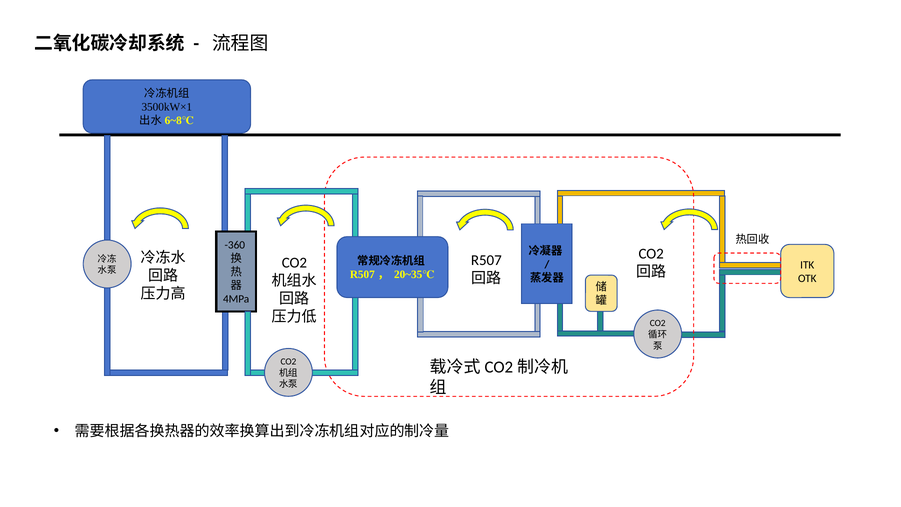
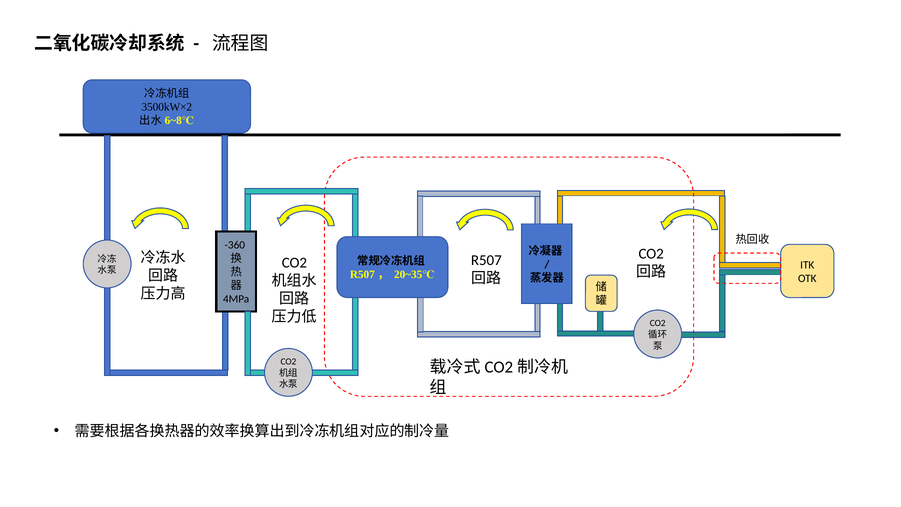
3500kW×1: 3500kW×1 -> 3500kW×2 (167, 107)
